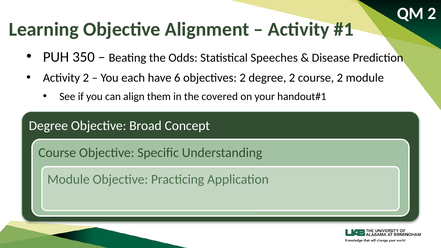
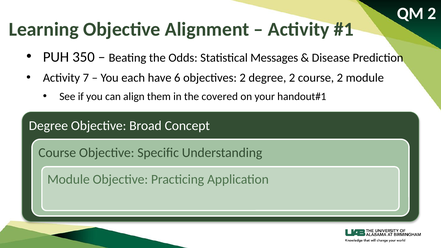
Speeches: Speeches -> Messages (274, 58)
Activity 2: 2 -> 7 (86, 78)
